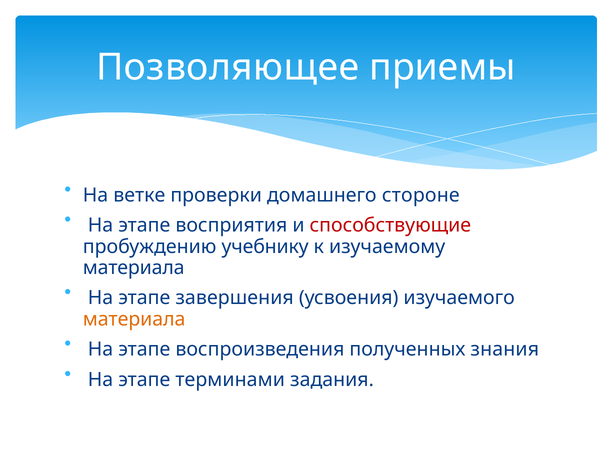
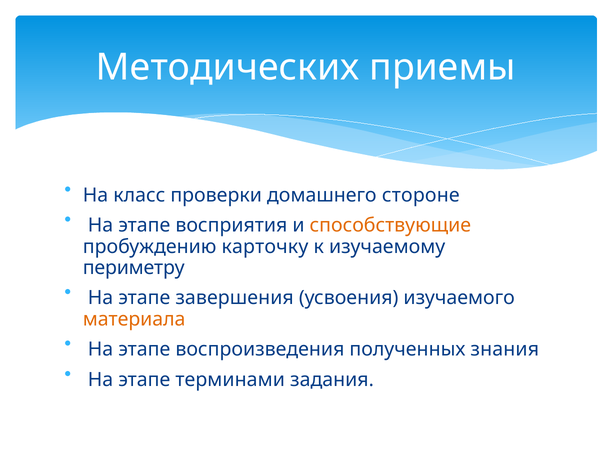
Позволяющее: Позволяющее -> Методических (228, 67)
ветке: ветке -> класс (139, 195)
способствующие colour: red -> orange (390, 225)
учебнику: учебнику -> карточку (265, 247)
материала: материала -> периметру (134, 268)
